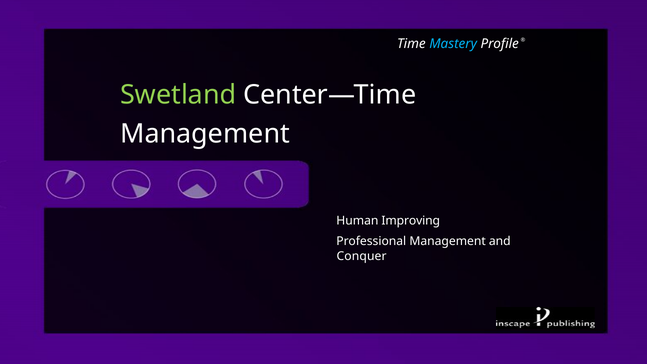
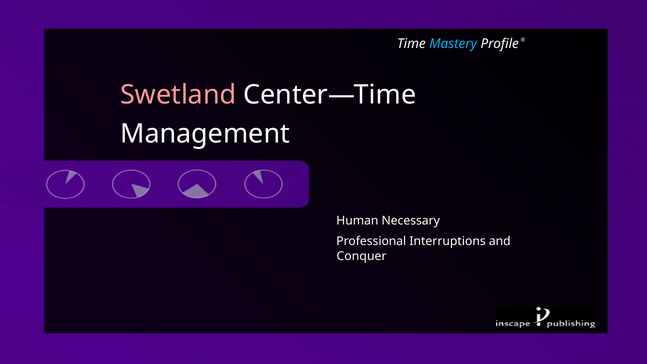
Swetland colour: light green -> pink (178, 95)
Improving: Improving -> Necessary (411, 221)
Professional Management: Management -> Interruptions (448, 241)
